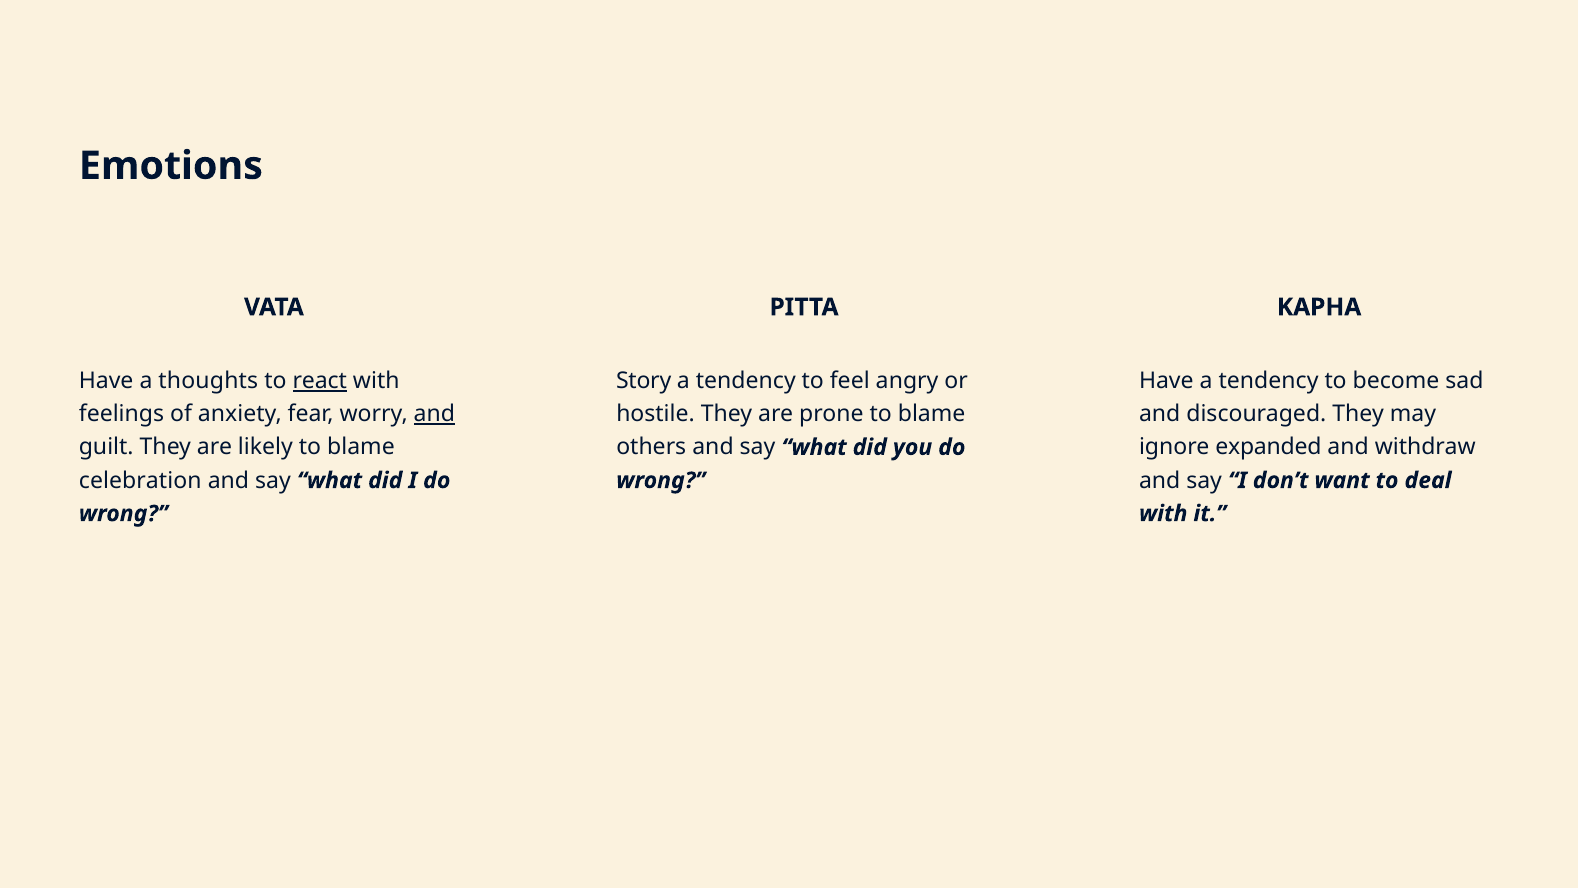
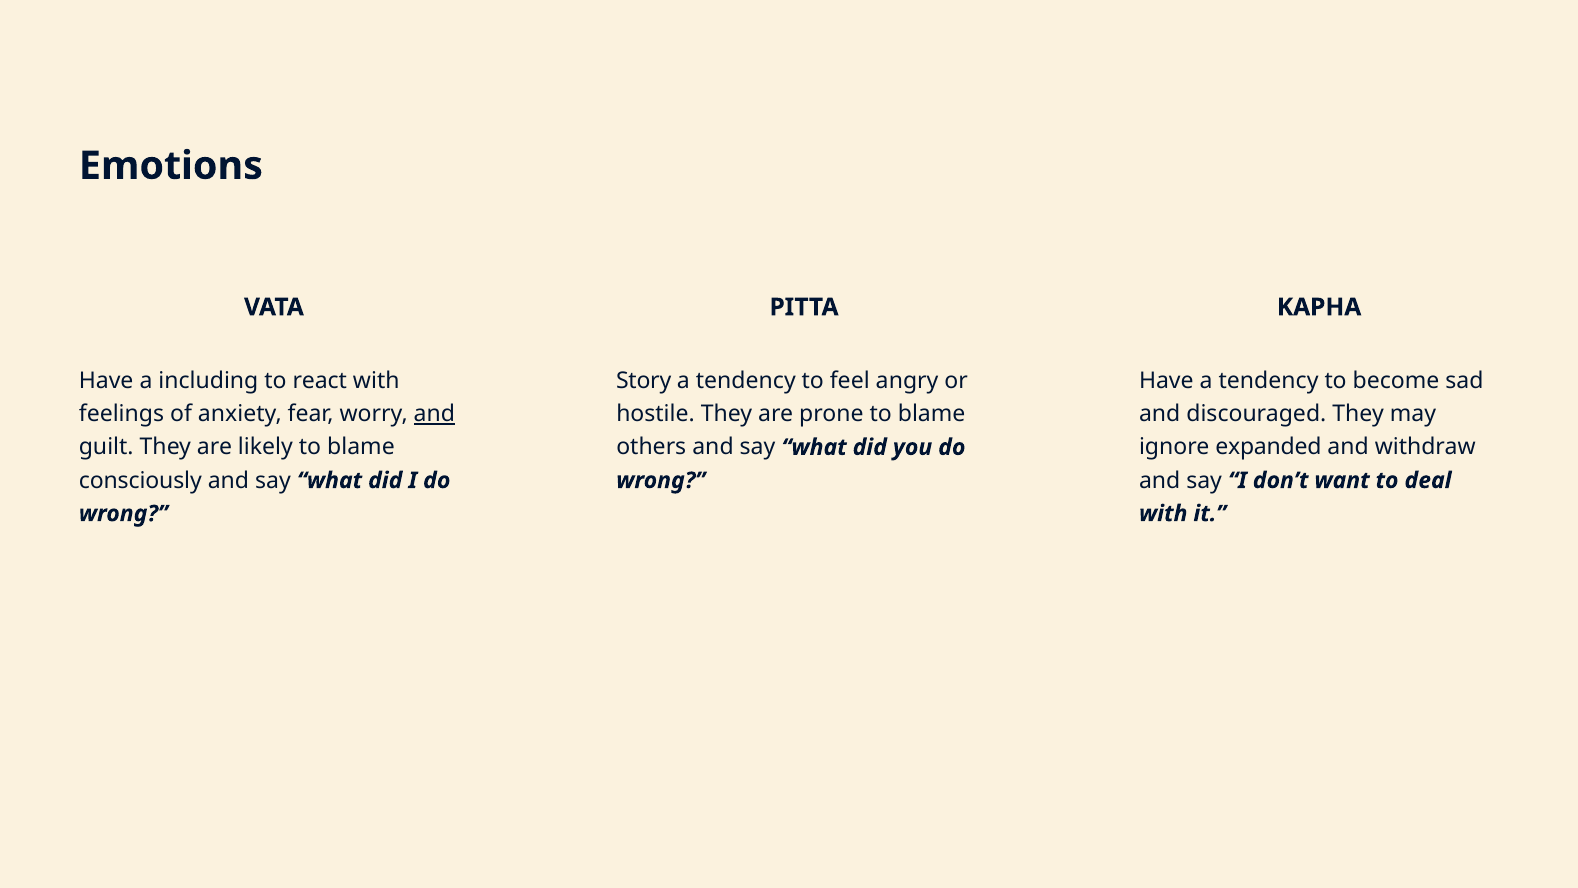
thoughts: thoughts -> including (208, 381)
react underline: present -> none (320, 381)
celebration: celebration -> consciously (140, 480)
